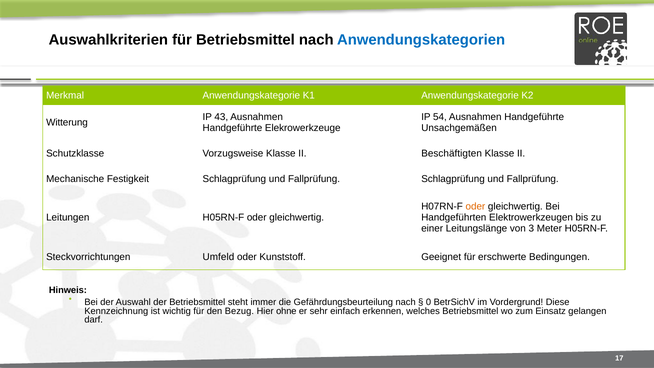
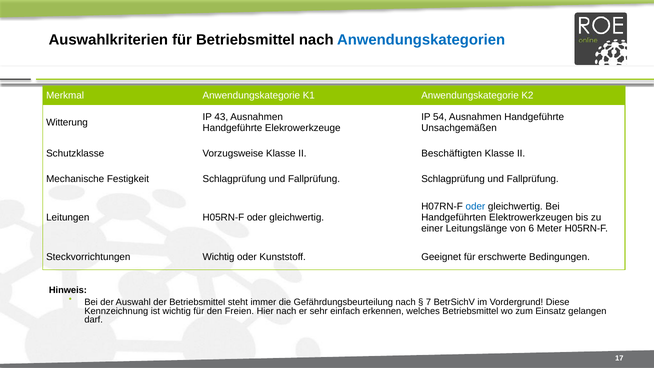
oder colour: orange -> blue (475, 207)
3: 3 -> 6 (531, 229)
Steckvorrichtungen Umfeld: Umfeld -> Wichtig (219, 257)
0: 0 -> 7 (429, 302)
Bezug: Bezug -> Freien (239, 311)
Hier ohne: ohne -> nach (286, 311)
